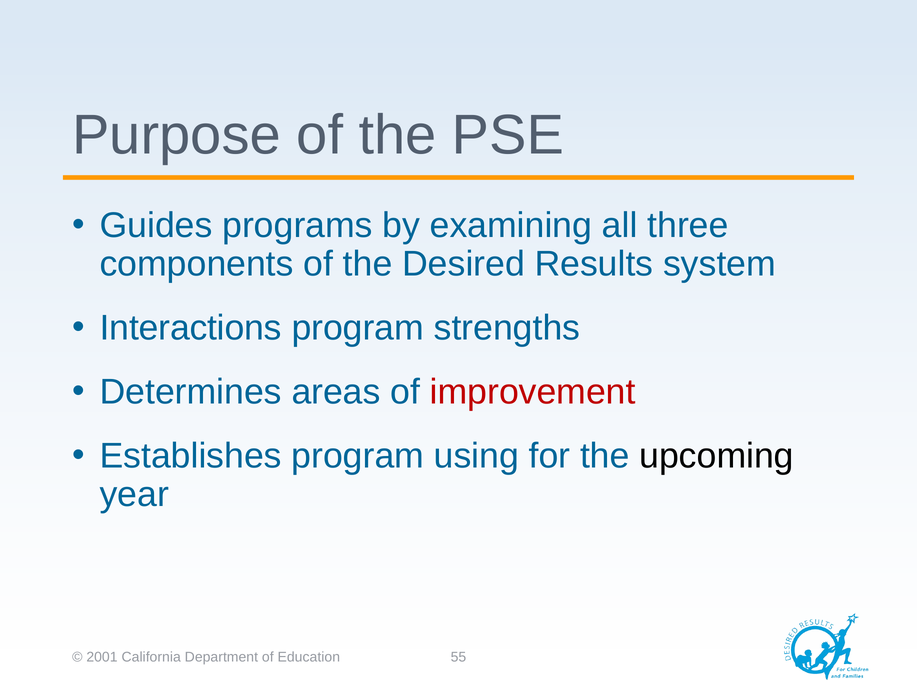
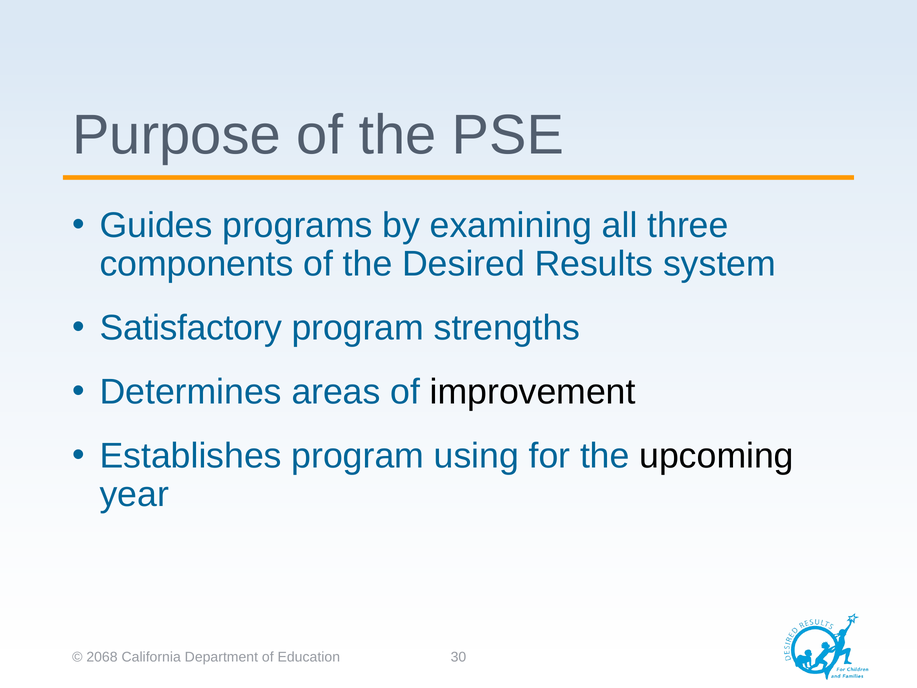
Interactions: Interactions -> Satisfactory (191, 328)
improvement colour: red -> black (533, 392)
2001: 2001 -> 2068 (102, 657)
55: 55 -> 30 (458, 657)
